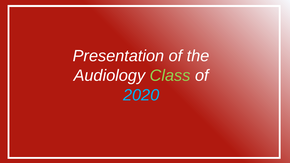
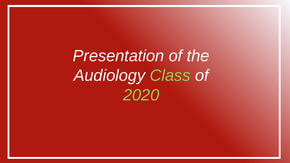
2020 colour: light blue -> light green (141, 95)
